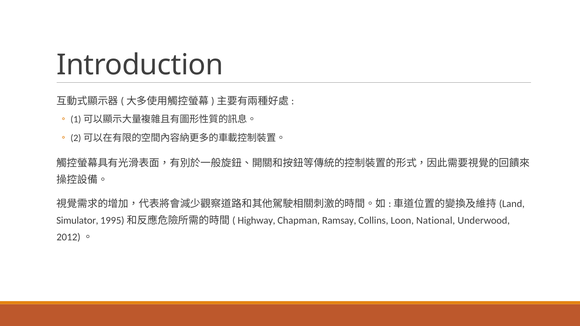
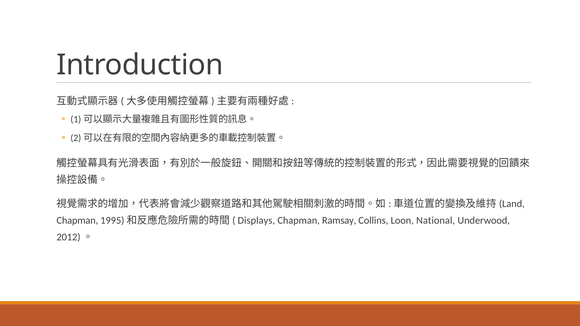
Simulator: Simulator -> Chapman (77, 221)
Highway: Highway -> Displays (256, 221)
